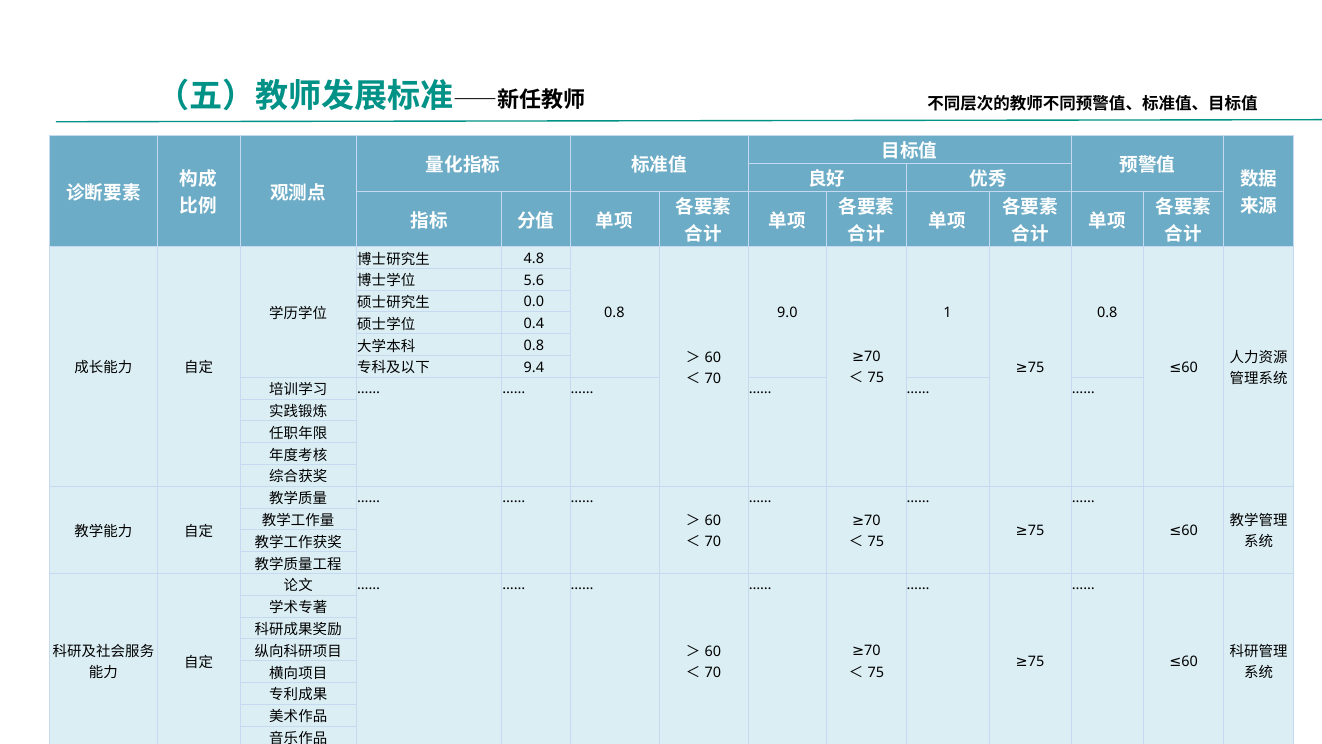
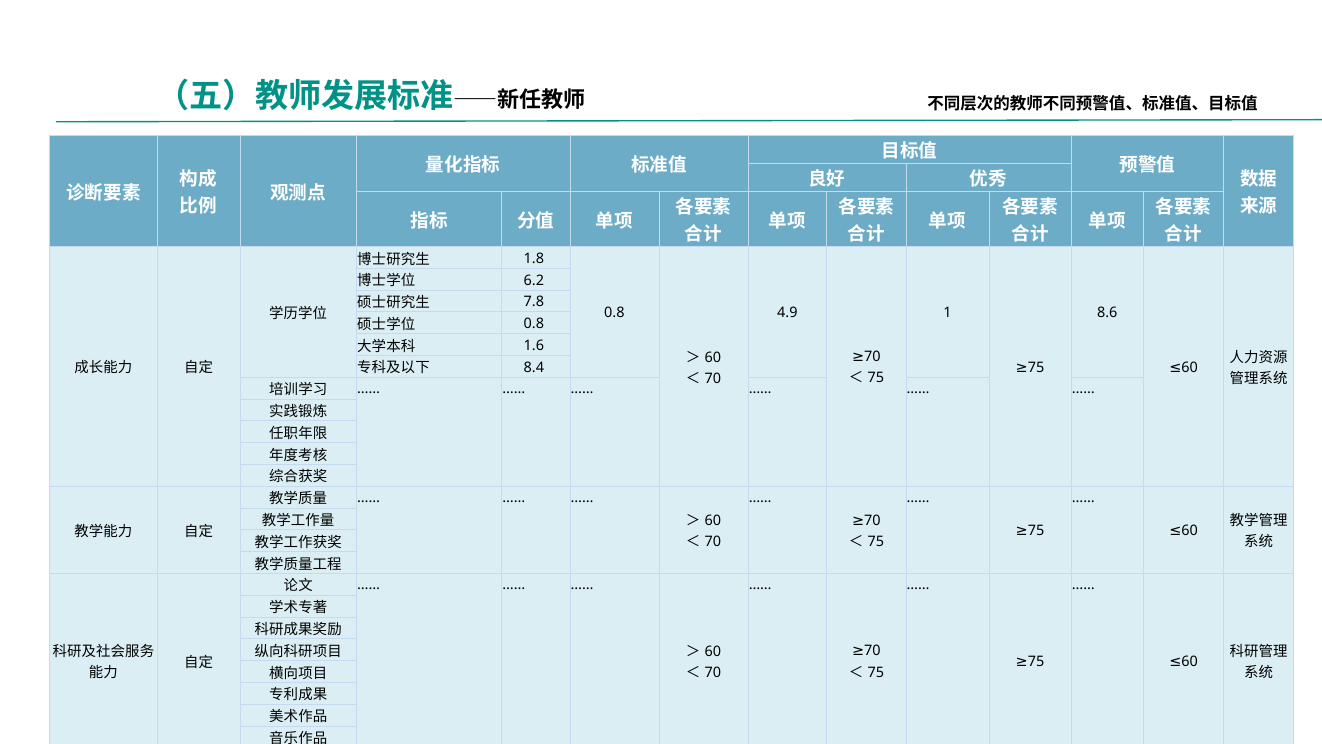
4.8: 4.8 -> 1.8 (534, 258)
5.6: 5.6 -> 6.2 (534, 280)
0.0: 0.0 -> 7.8 (534, 302)
9.0: 9.0 -> 4.9 (787, 313)
0.8: 0.8 -> 8.6 (1107, 313)
0.4: 0.4 -> 0.8 (534, 324)
0.8: 0.8 -> 1.6 (534, 345)
9.4: 9.4 -> 8.4 (534, 367)
